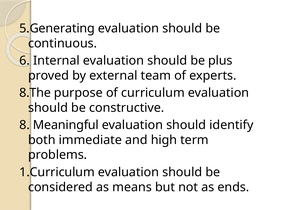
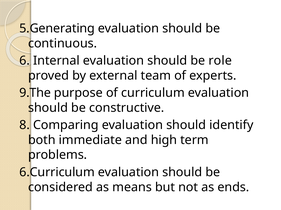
plus: plus -> role (220, 61)
8.The: 8.The -> 9.The (35, 93)
Meaningful: Meaningful -> Comparing (66, 125)
1.Curriculum: 1.Curriculum -> 6.Curriculum (57, 173)
